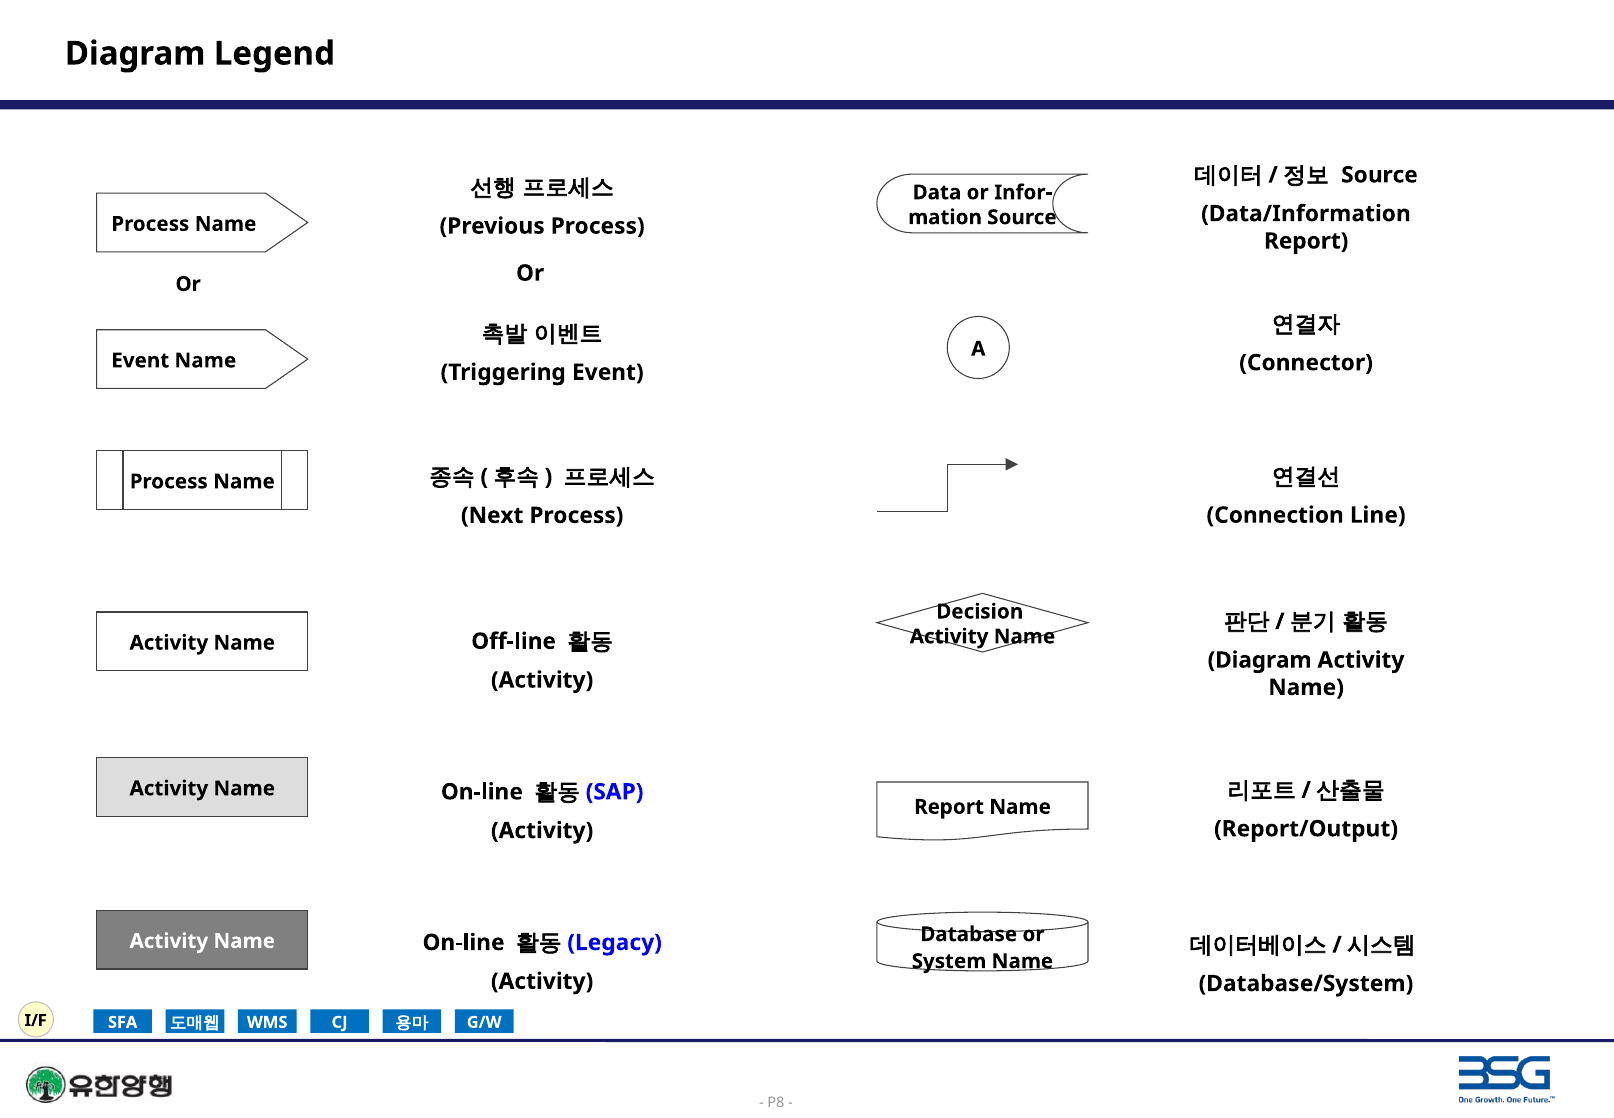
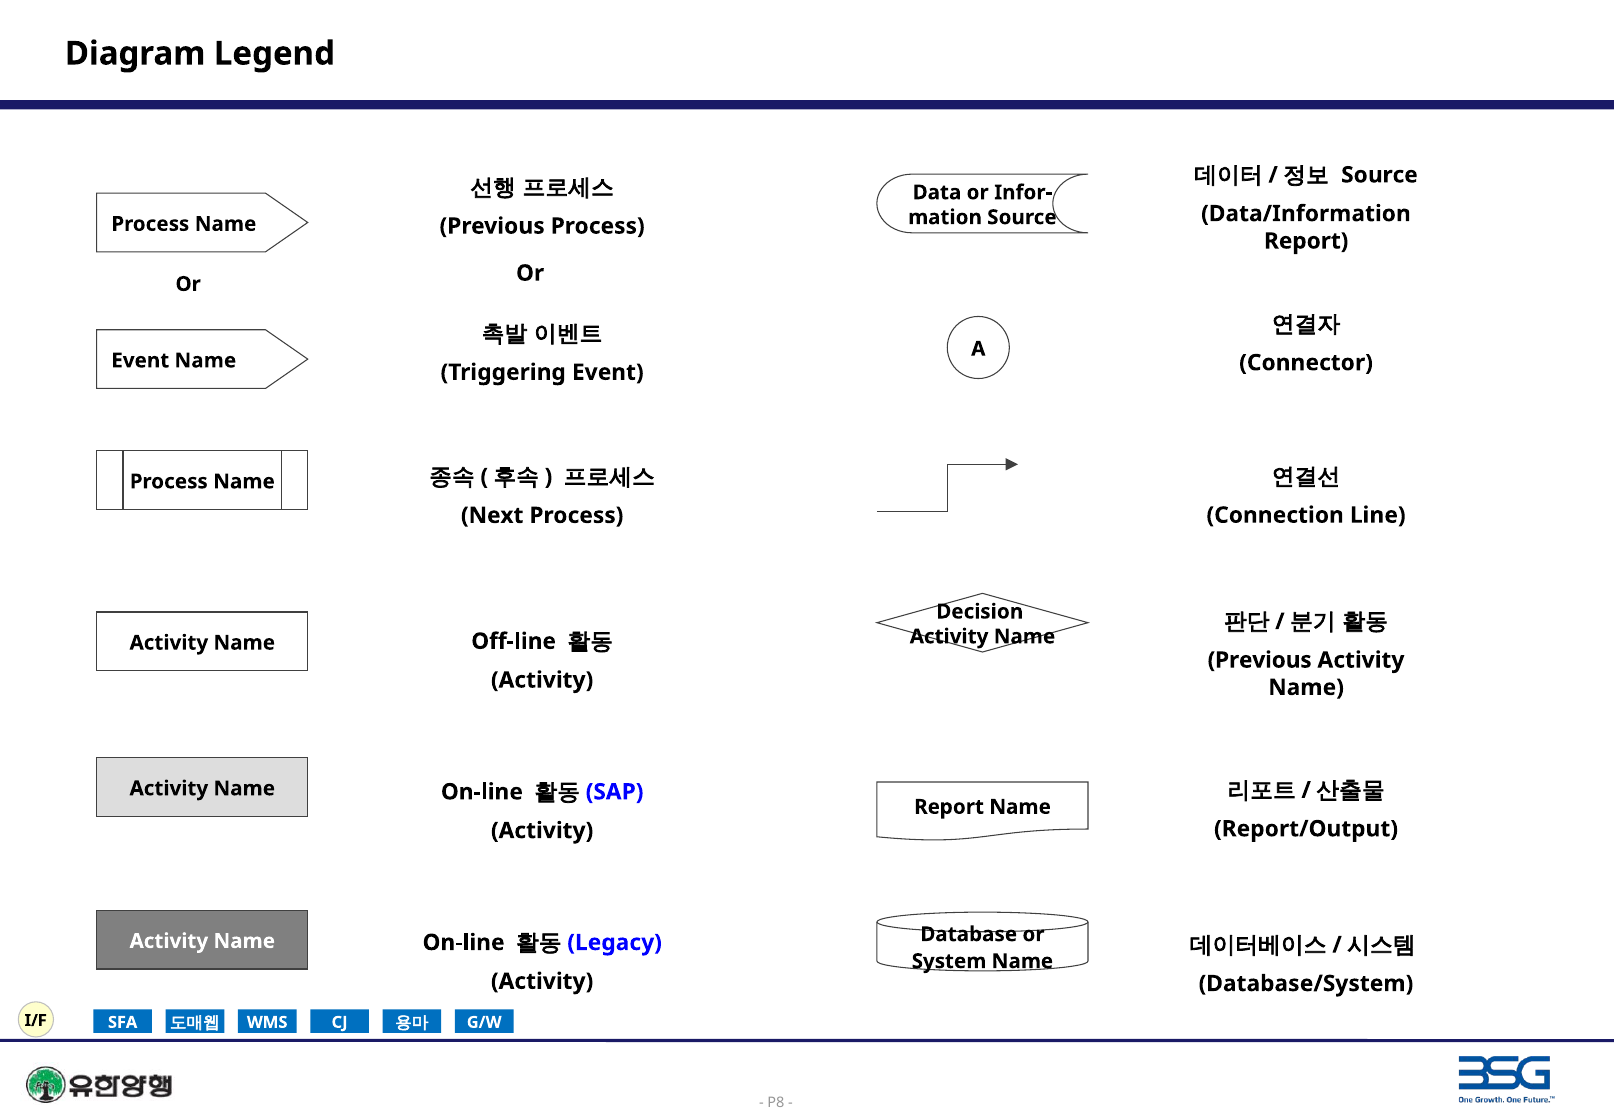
Diagram: Diagram -> Previous (1260, 660)
